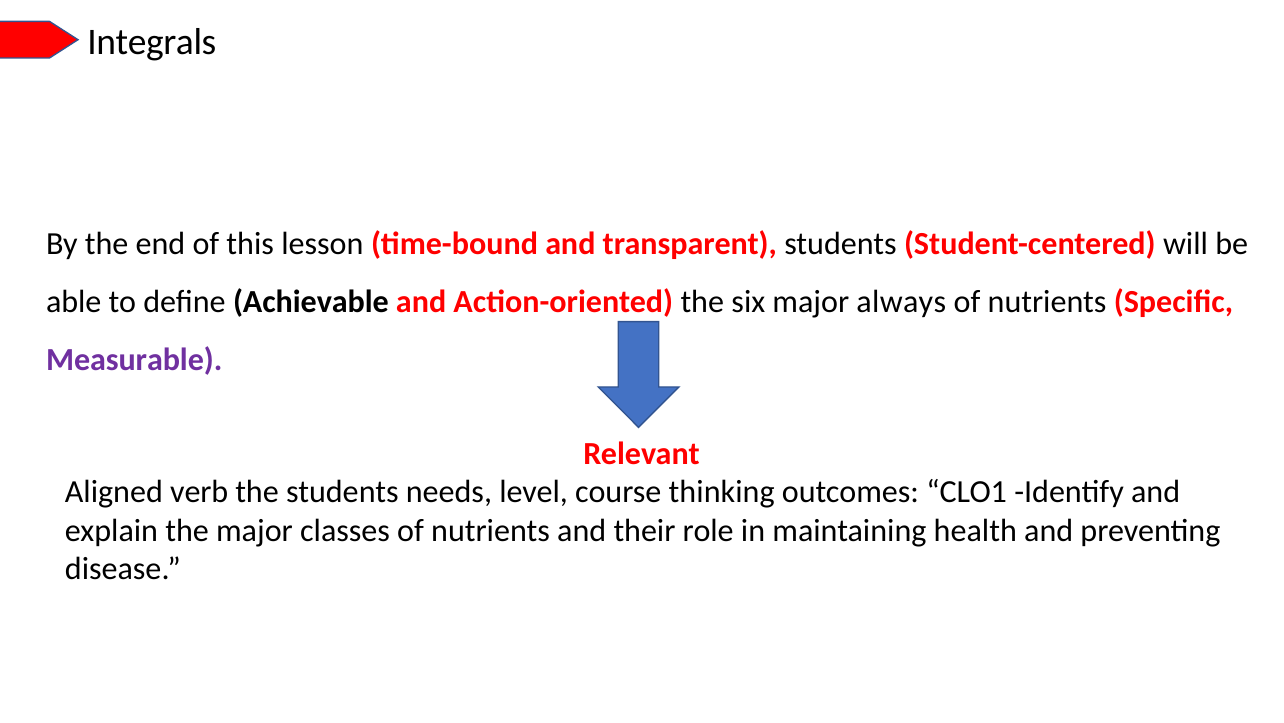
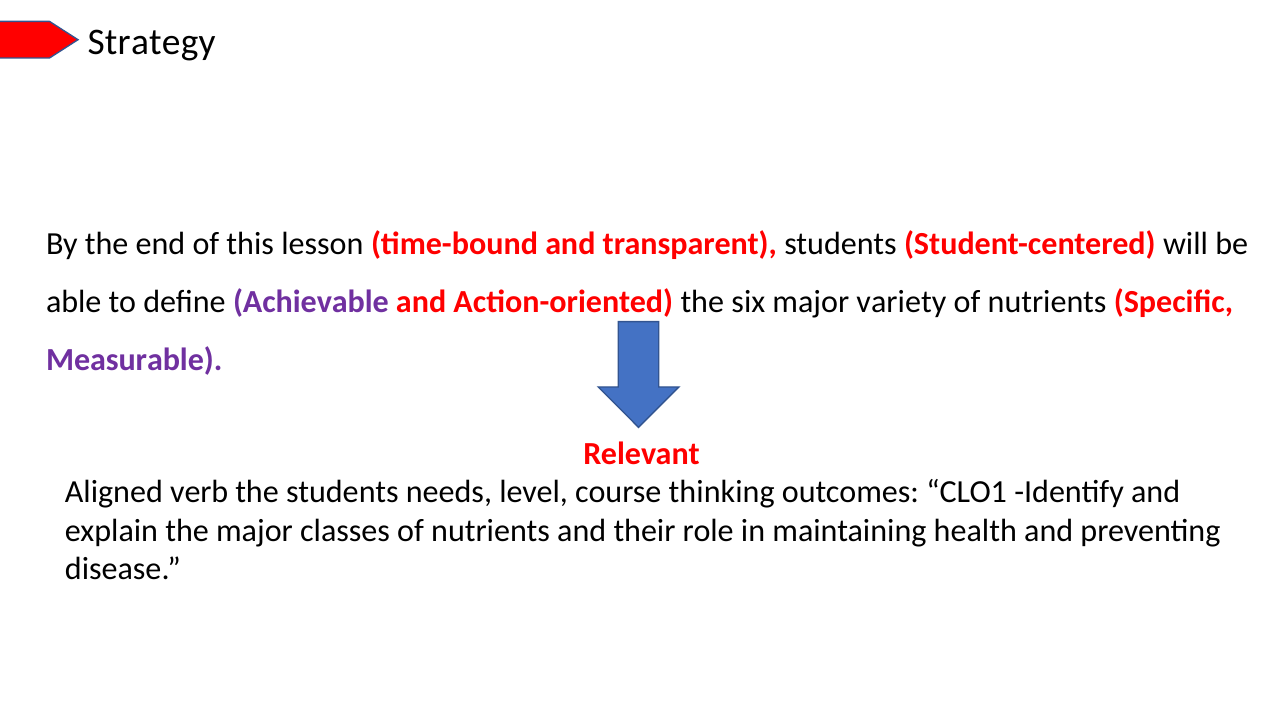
Integrals: Integrals -> Strategy (152, 42)
Achievable colour: black -> purple (311, 302)
always: always -> variety (901, 302)
